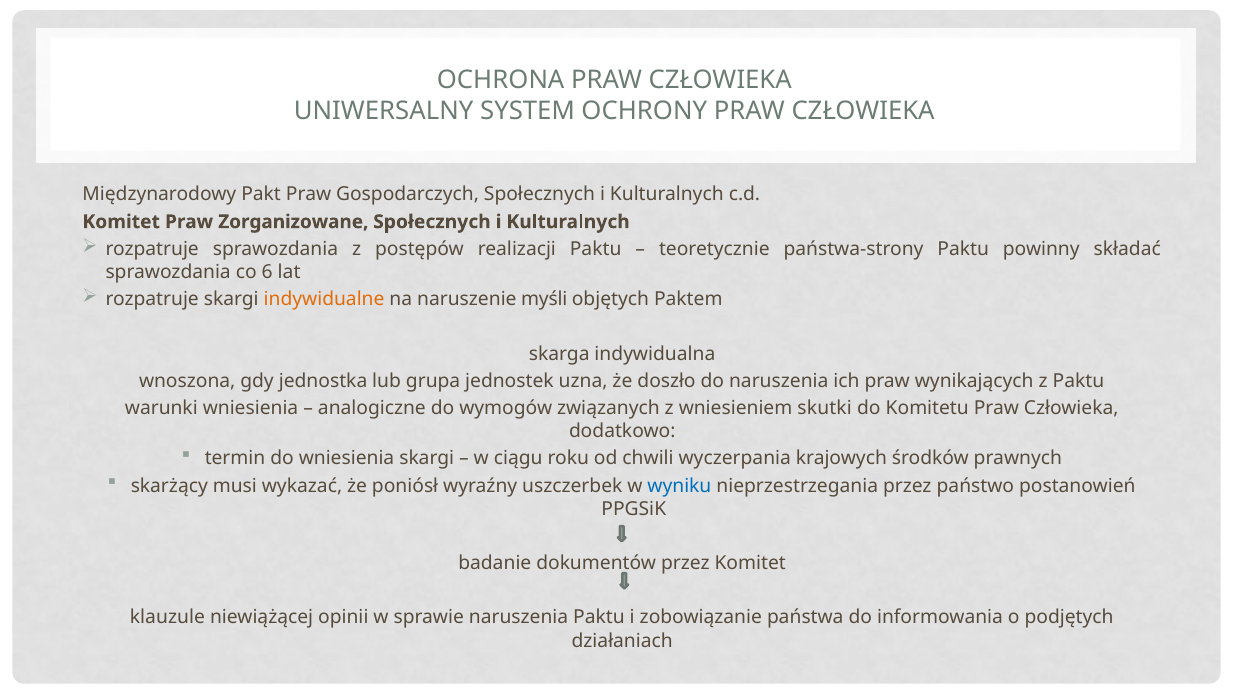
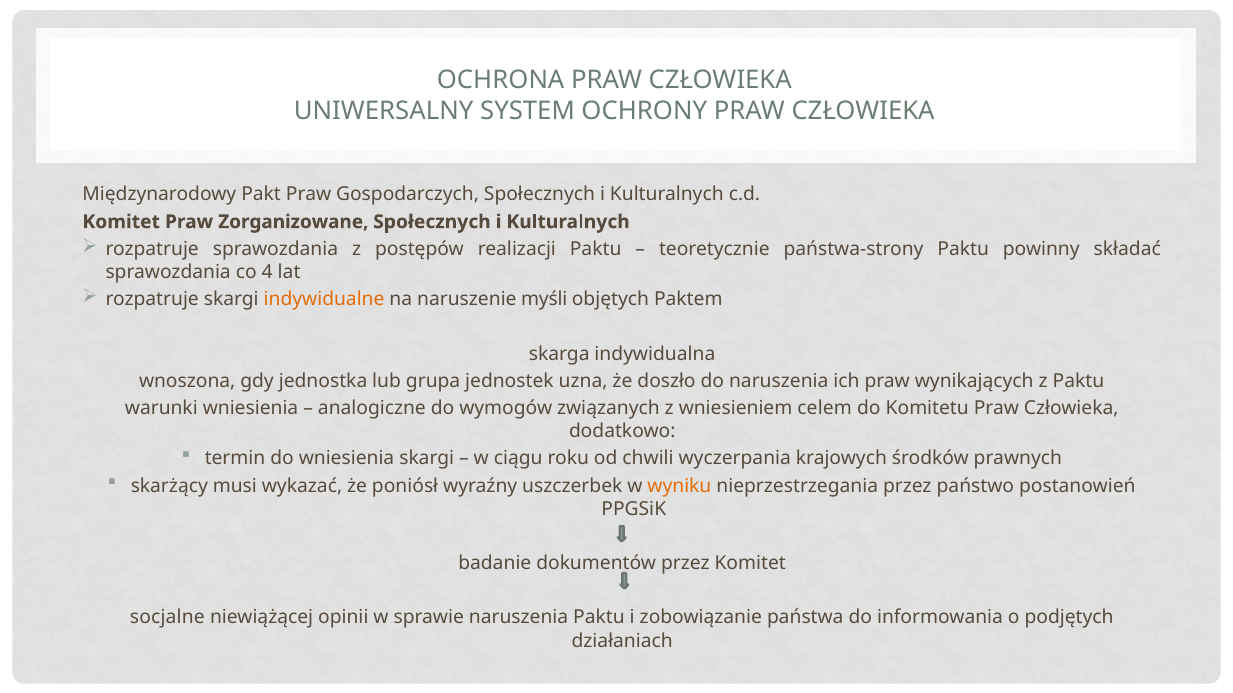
6: 6 -> 4 (267, 272)
skutki: skutki -> celem (825, 409)
wyniku colour: blue -> orange (679, 486)
klauzule: klauzule -> socjalne (167, 618)
